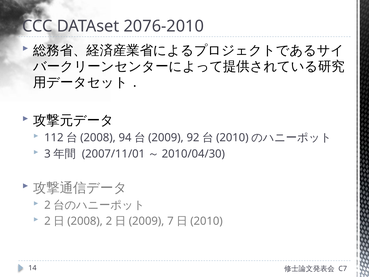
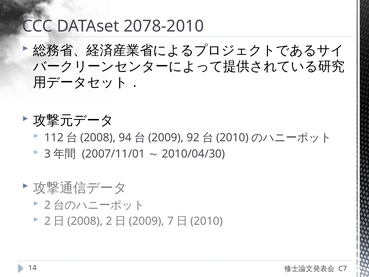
2076-2010: 2076-2010 -> 2078-2010 (164, 26)
